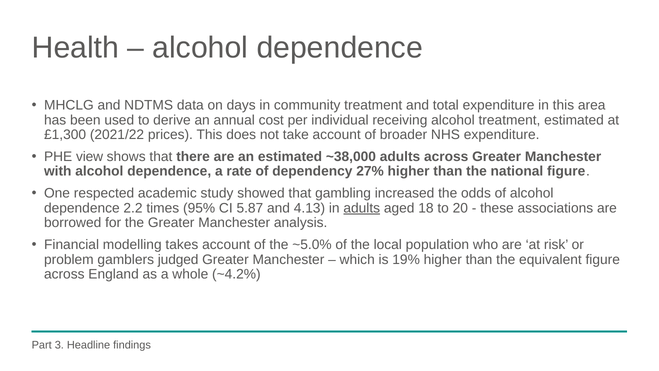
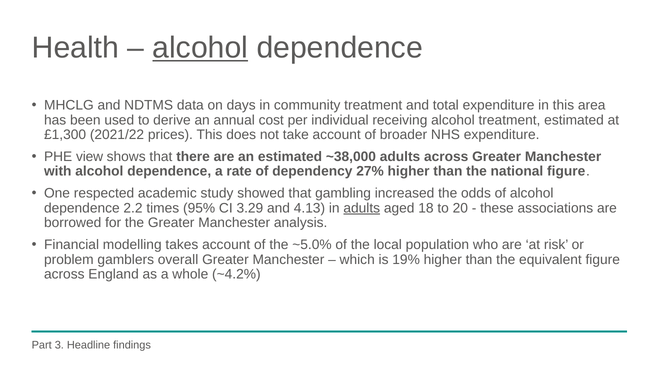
alcohol underline: none -> present (200, 48)
5.87: 5.87 -> 3.29 (250, 208)
judged: judged -> overall (178, 259)
